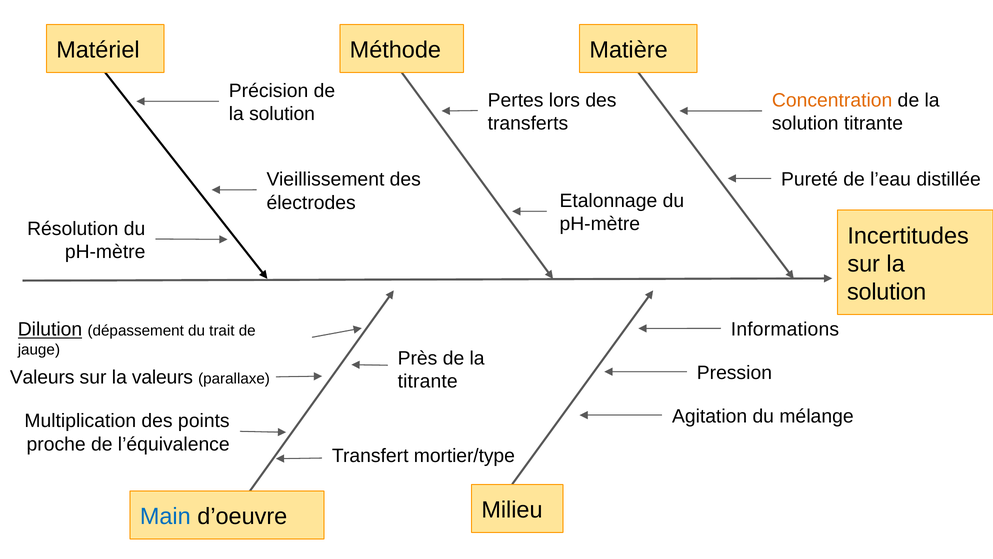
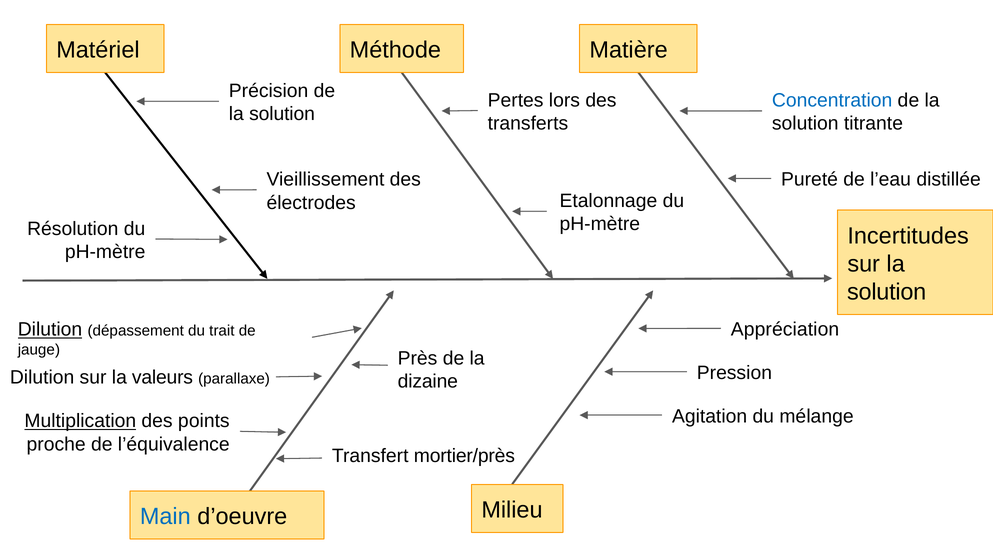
Concentration colour: orange -> blue (832, 100)
Informations: Informations -> Appréciation (785, 329)
Valeurs: Valeurs -> Dilution (42, 377)
titrante: titrante -> dizaine (428, 381)
Multiplication underline: none -> present (80, 421)
mortier/type: mortier/type -> mortier/près (464, 456)
